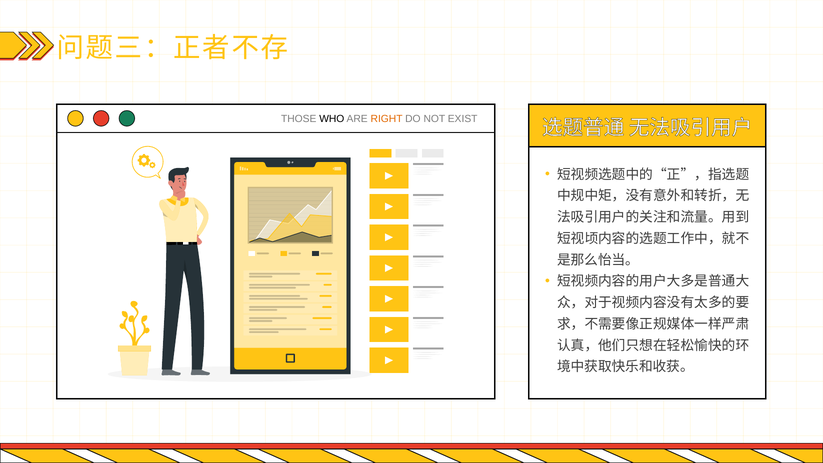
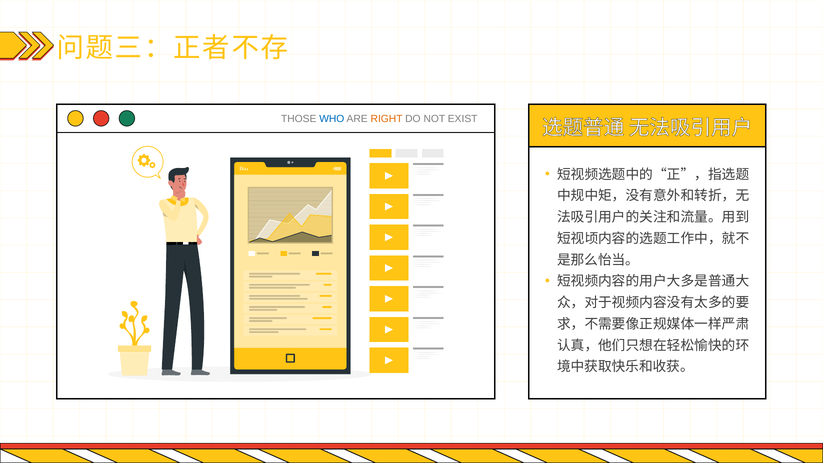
WHO colour: black -> blue (332, 119)
